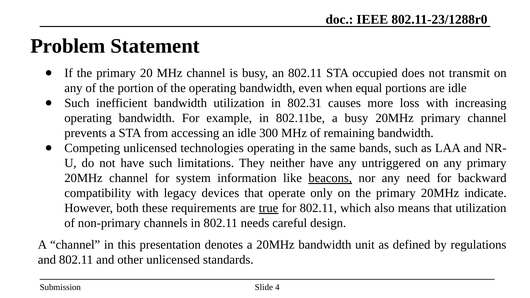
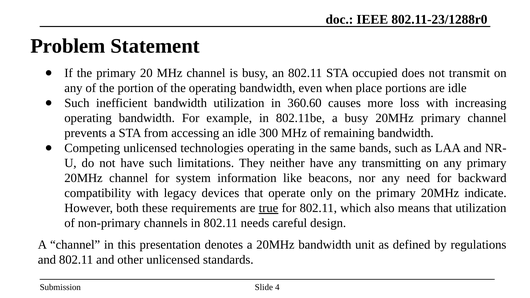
equal: equal -> place (369, 88)
802.31: 802.31 -> 360.60 (305, 103)
untriggered: untriggered -> transmitting (391, 163)
beacons underline: present -> none (330, 178)
